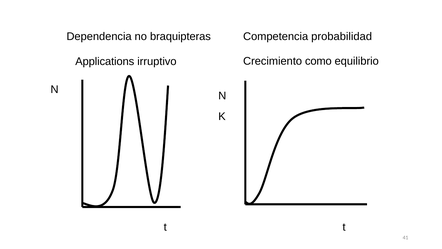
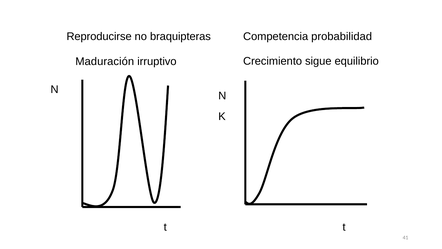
Dependencia: Dependencia -> Reproducirse (99, 37)
Applications: Applications -> Maduración (105, 62)
como: como -> sigue (318, 61)
